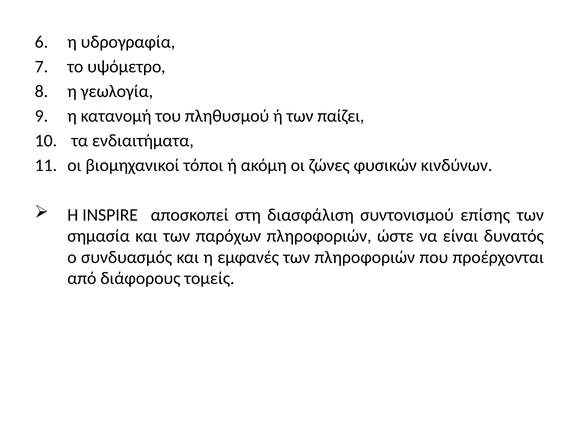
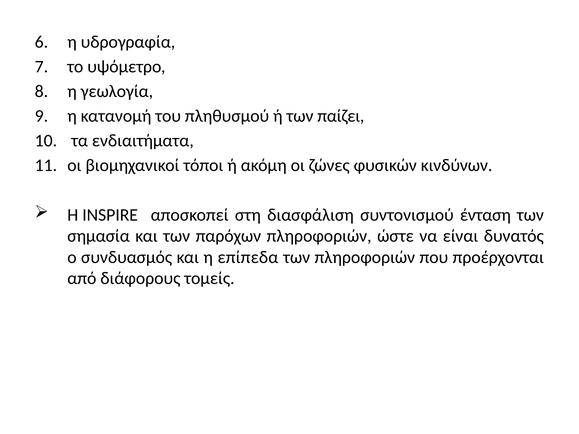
επίσης: επίσης -> ένταση (485, 215)
εμφανές: εμφανές -> επίπεδα (248, 257)
